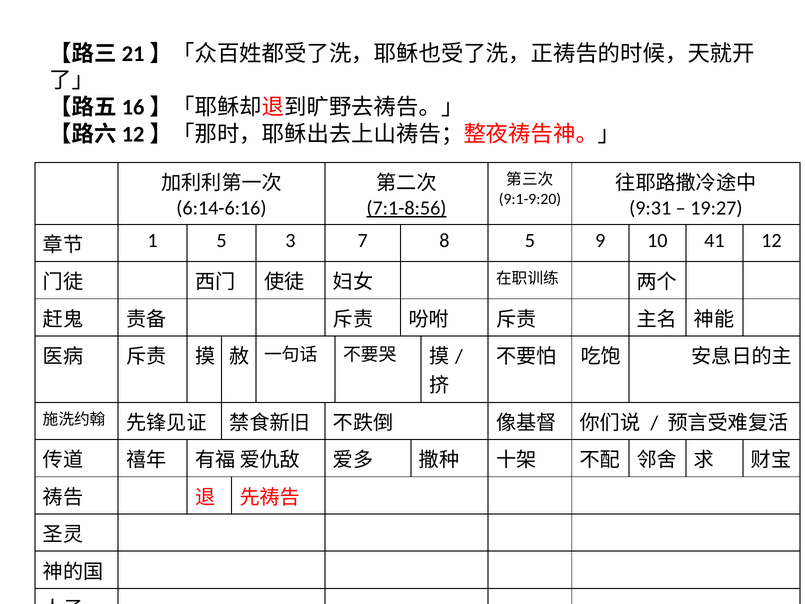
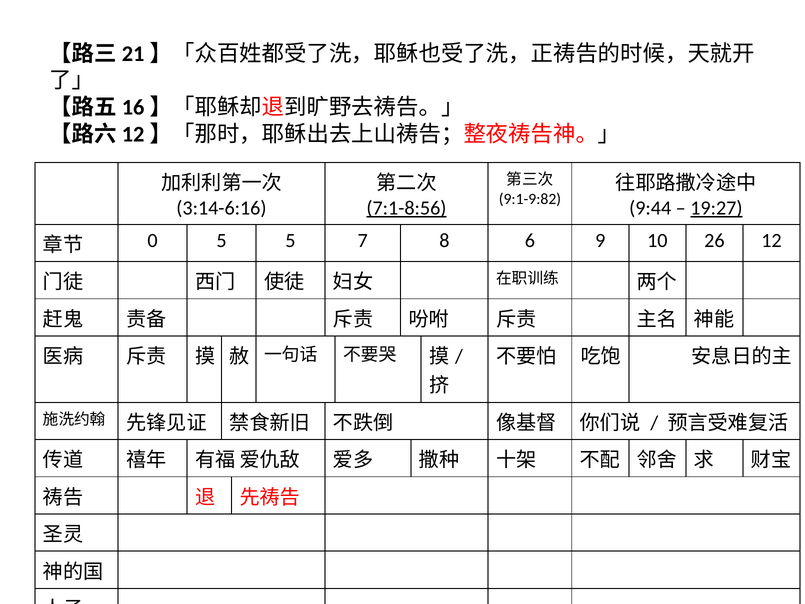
9:1-9:20: 9:1-9:20 -> 9:1-9:82 (530, 199)
6:14-6:16: 6:14-6:16 -> 3:14-6:16 (221, 208)
9:31: 9:31 -> 9:44 (650, 208)
19:27 underline: none -> present (716, 208)
1: 1 -> 0 (153, 241)
5 3: 3 -> 5 (290, 241)
8 5: 5 -> 6 (530, 241)
41: 41 -> 26 (714, 241)
